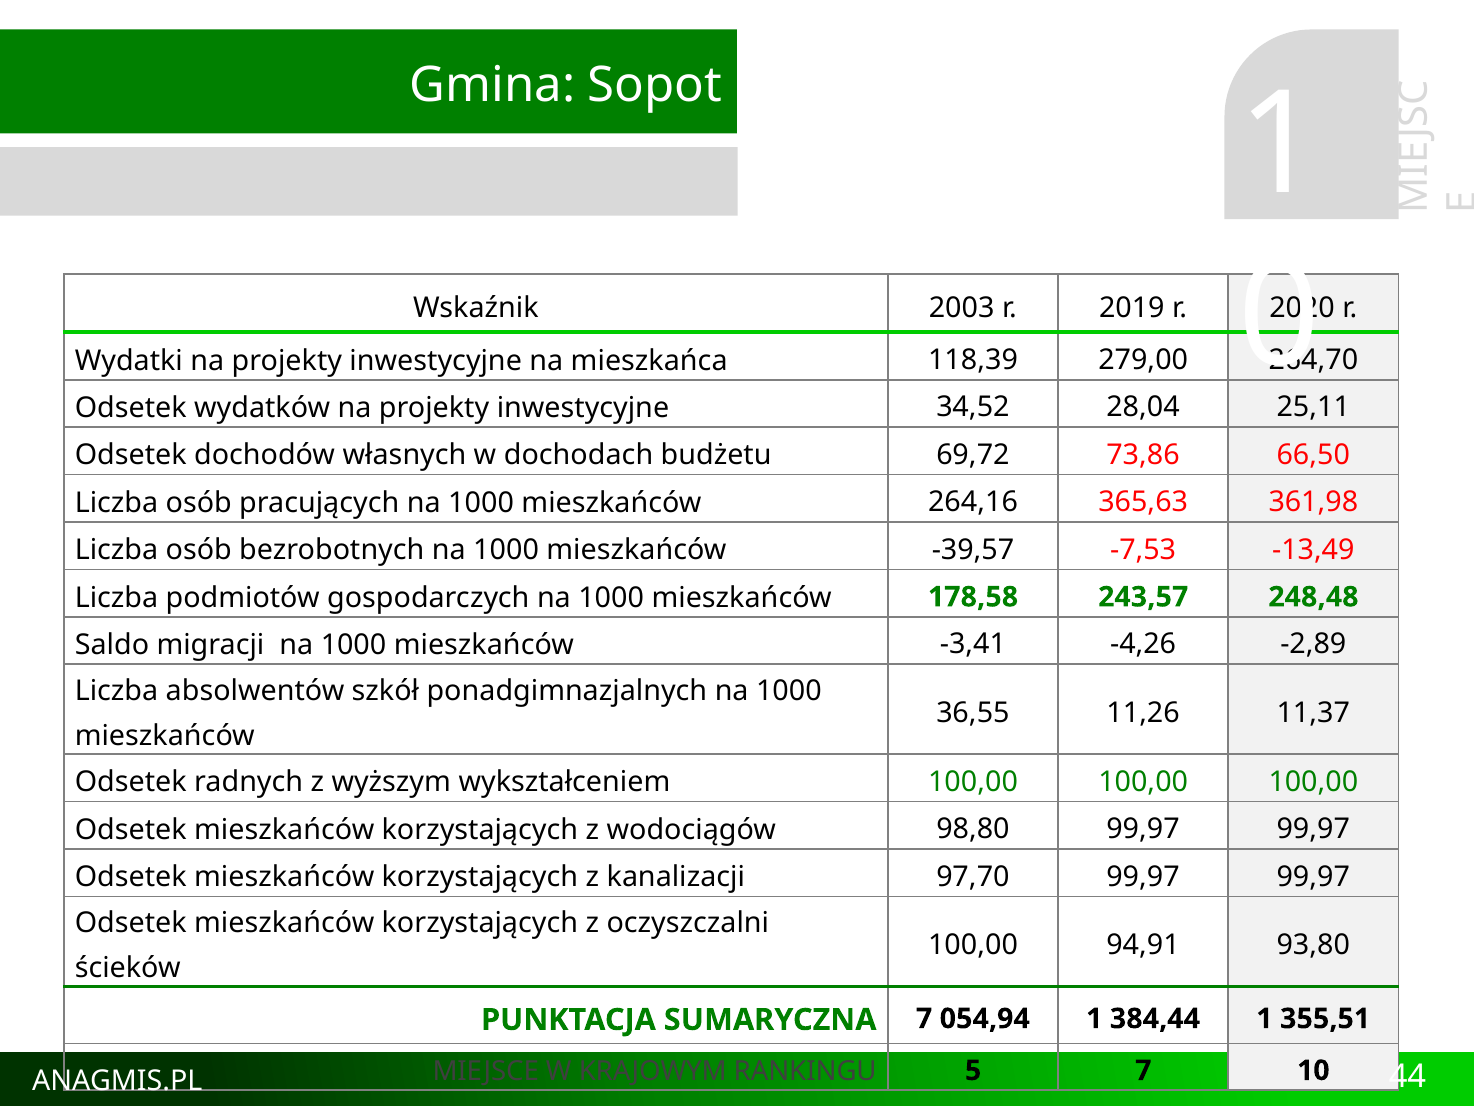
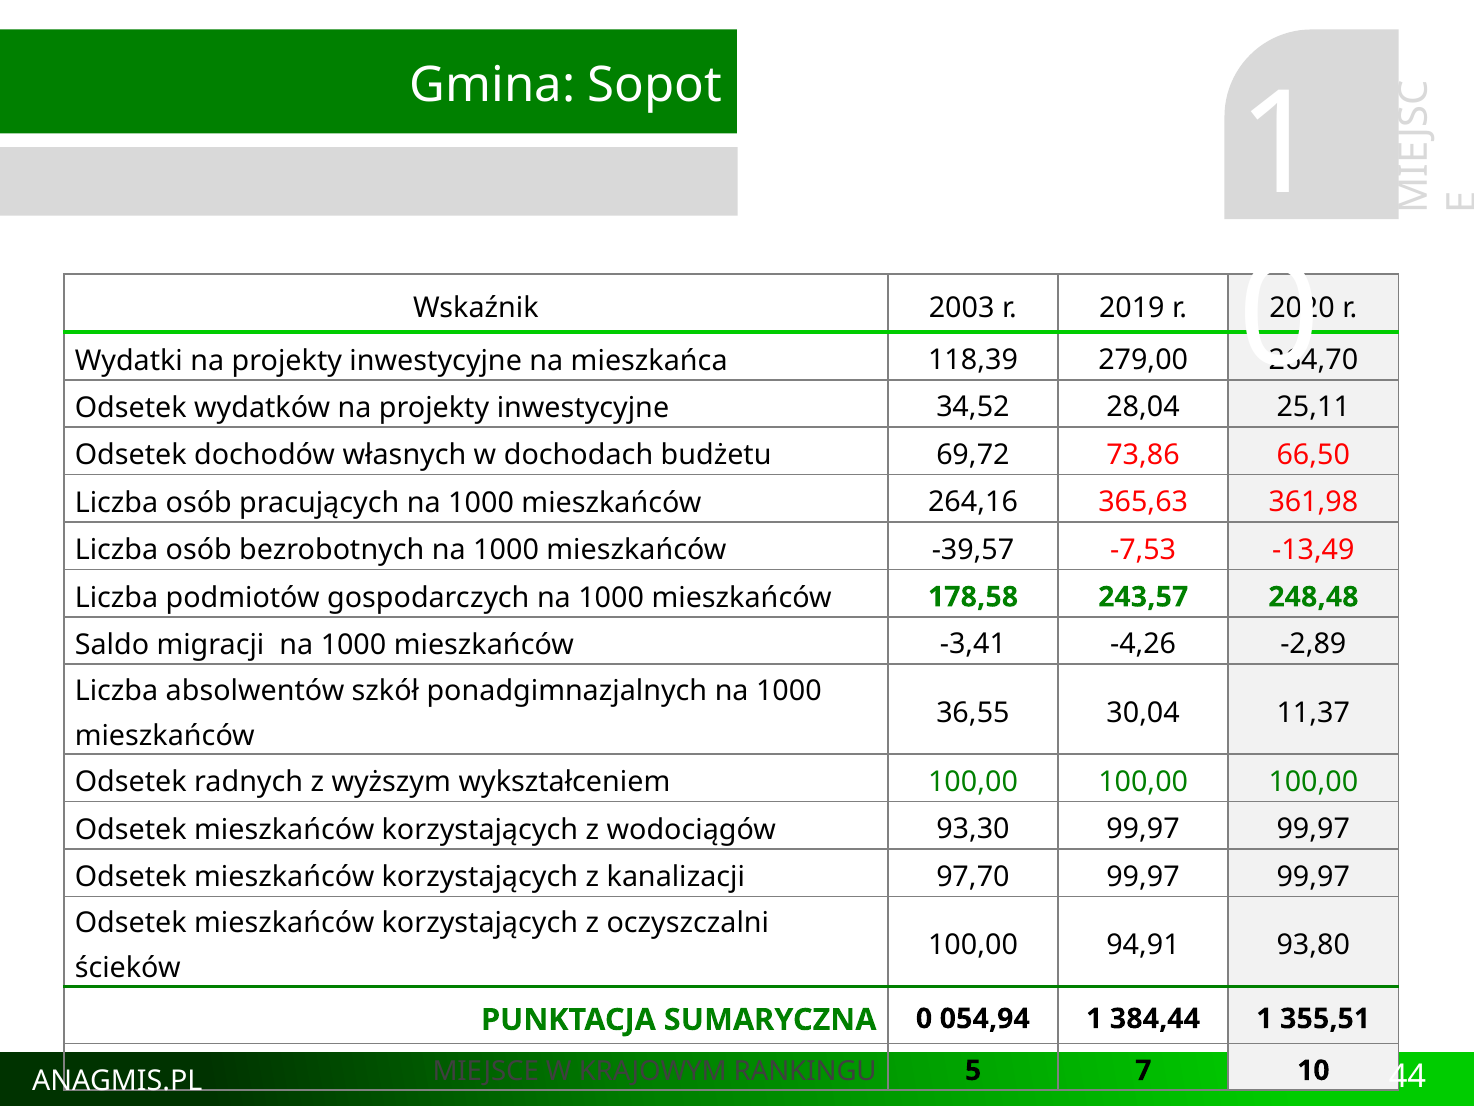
11,26: 11,26 -> 30,04 (1143, 713)
98,80: 98,80 -> 93,30 (973, 829)
SUMARYCZNA 7: 7 -> 0 (924, 1018)
